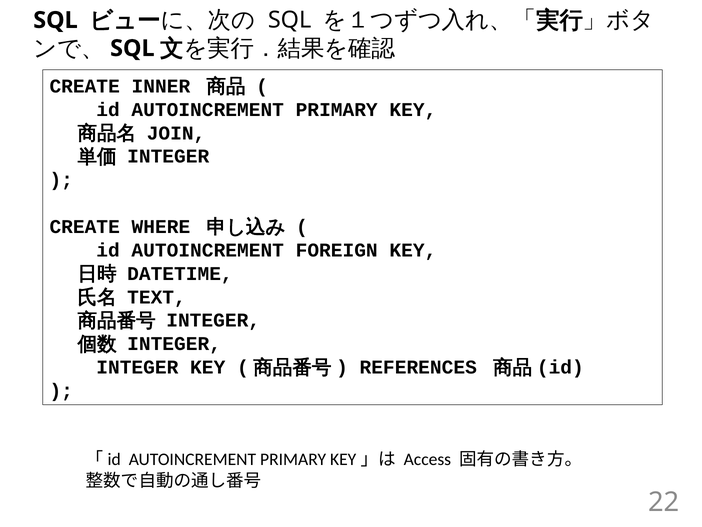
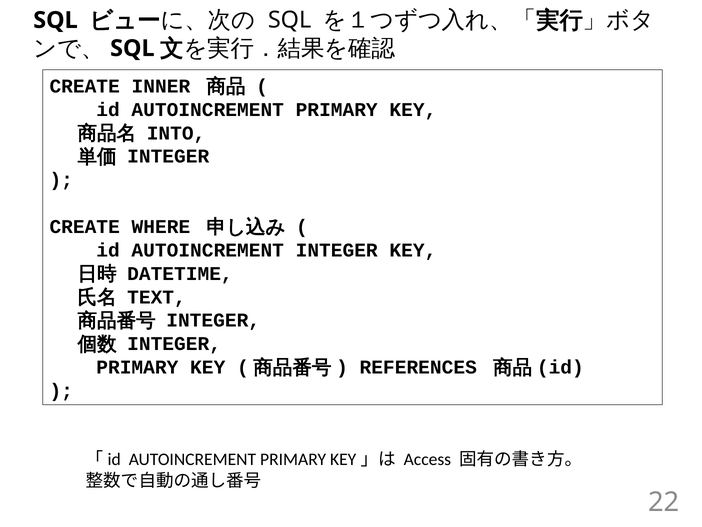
JOIN: JOIN -> INTO (176, 133)
AUTOINCREMENT FOREIGN: FOREIGN -> INTEGER (337, 250)
INTEGER: INTEGER -> PRIMARY (137, 367)
